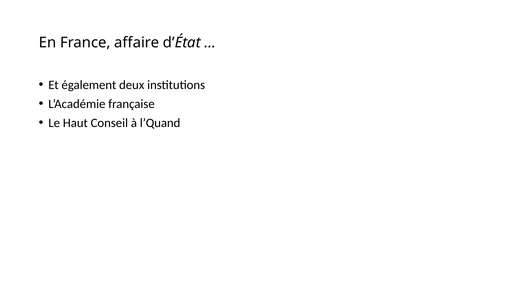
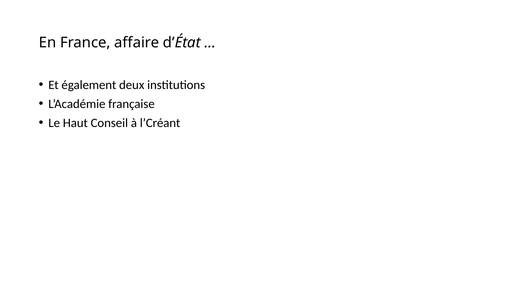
l’Quand: l’Quand -> l’Créant (160, 123)
